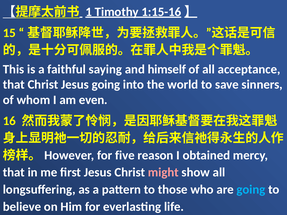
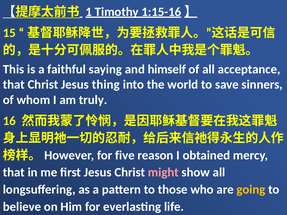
Jesus going: going -> thing (106, 85)
even: even -> truly (93, 100)
going colour: light blue -> yellow (251, 190)
